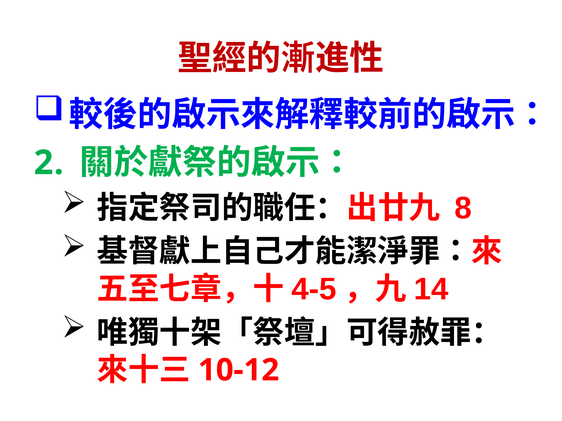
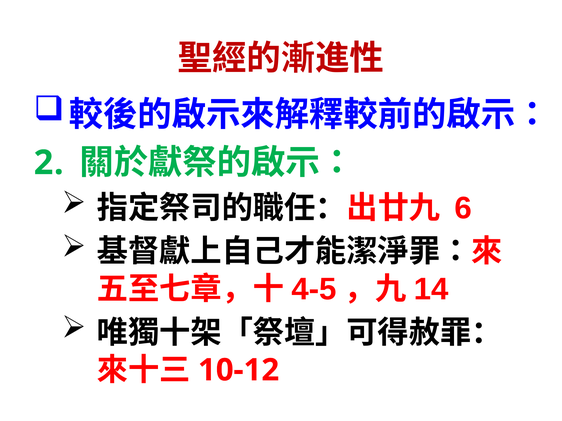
8: 8 -> 6 (463, 208)
